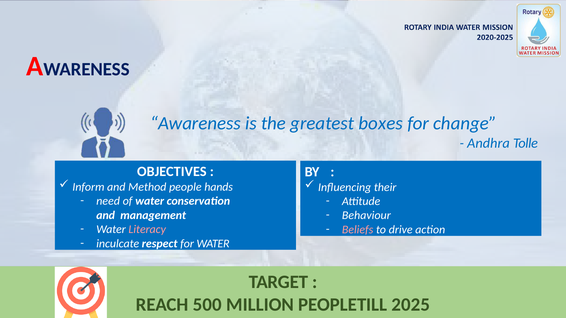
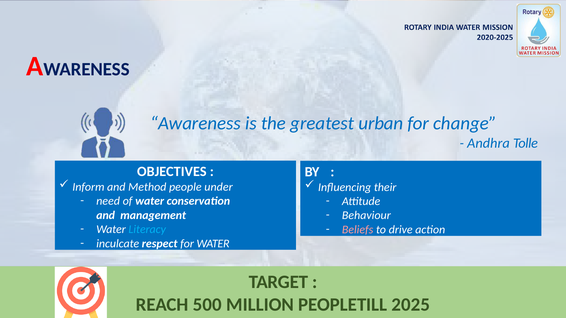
boxes: boxes -> urban (381, 123)
hands: hands -> under (219, 187)
Literacy colour: pink -> light blue (147, 230)
